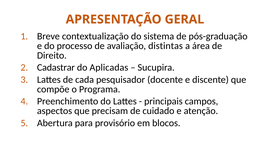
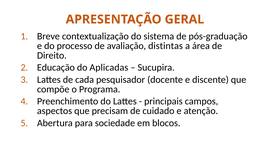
Cadastrar: Cadastrar -> Educação (56, 67)
provisório: provisório -> sociedade (115, 123)
